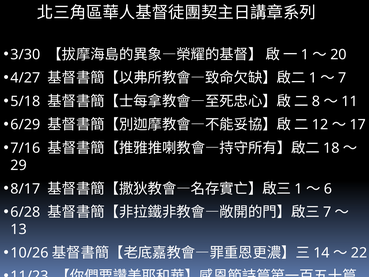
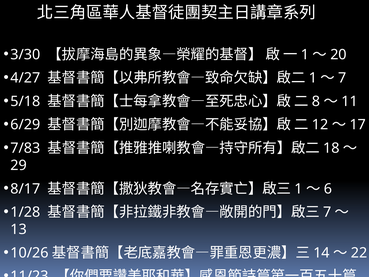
7/16: 7/16 -> 7/83 (25, 148)
6/28: 6/28 -> 1/28 (25, 212)
